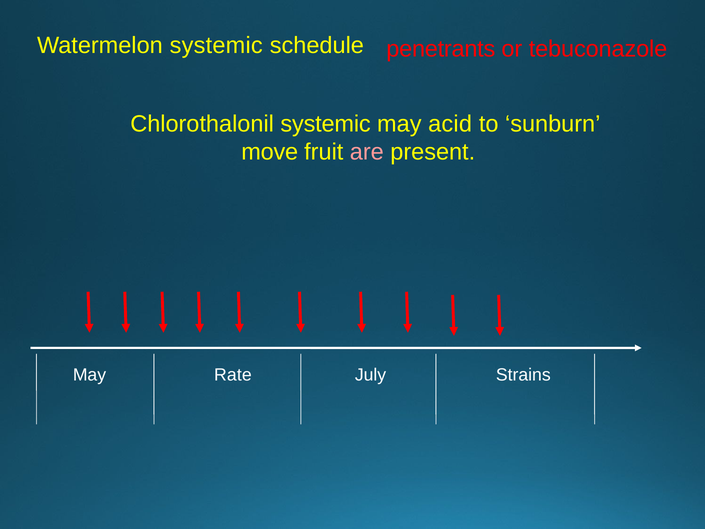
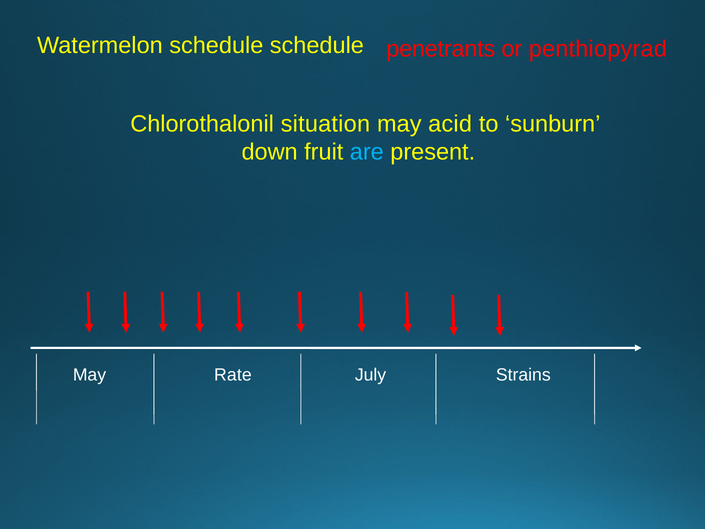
Watermelon systemic: systemic -> schedule (216, 46)
tebuconazole: tebuconazole -> penthiopyrad (598, 49)
Chlorothalonil systemic: systemic -> situation (325, 124)
move: move -> down (270, 152)
are colour: pink -> light blue (367, 152)
